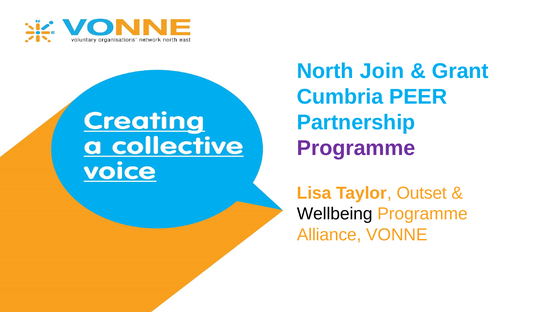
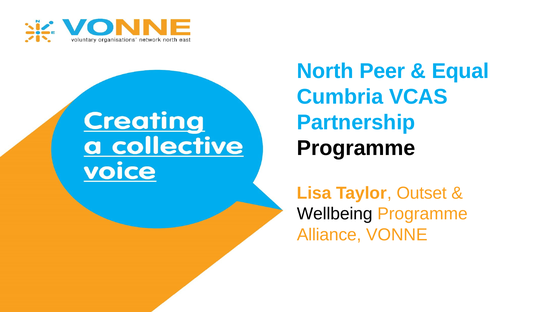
Join: Join -> Peer (382, 71)
Grant: Grant -> Equal (460, 71)
PEER: PEER -> VCAS (418, 97)
Programme colour: purple -> black (356, 148)
